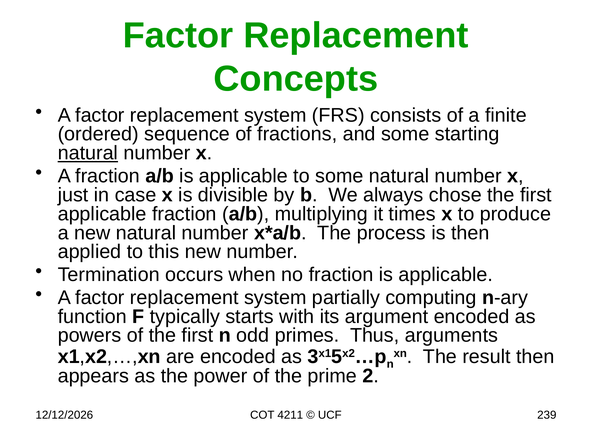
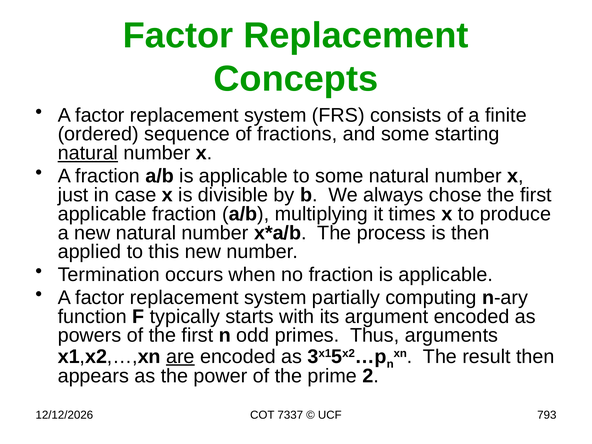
are underline: none -> present (180, 356)
4211: 4211 -> 7337 (290, 415)
239: 239 -> 793 (547, 415)
